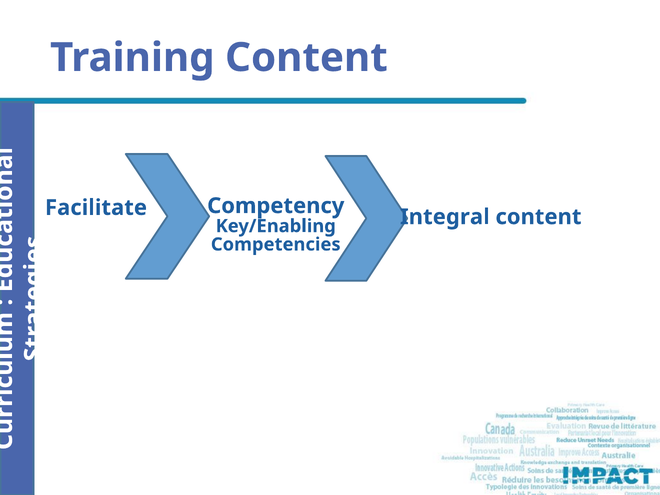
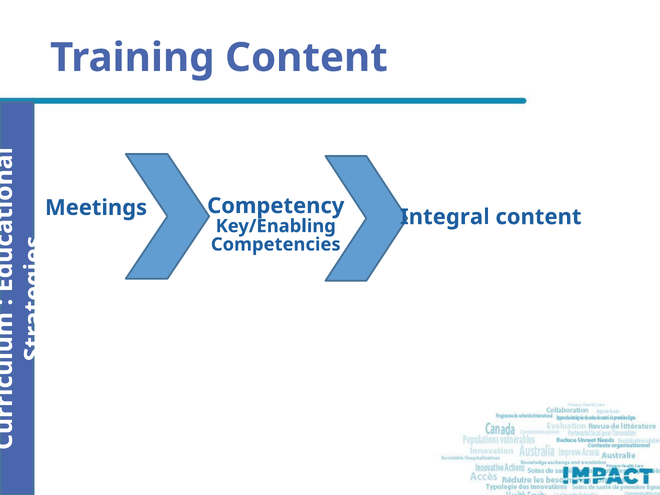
Facilitate: Facilitate -> Meetings (96, 208)
